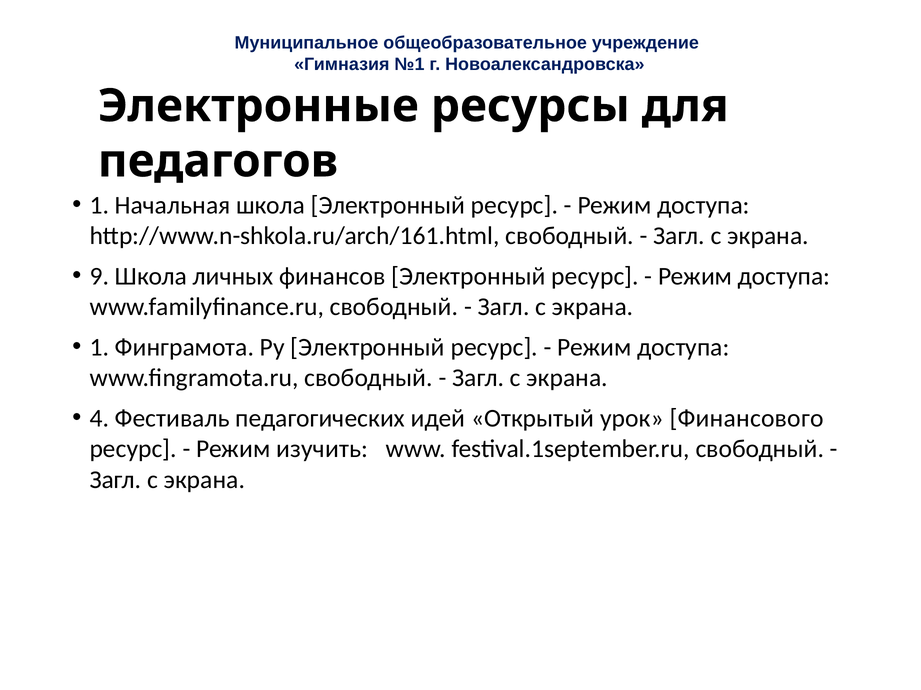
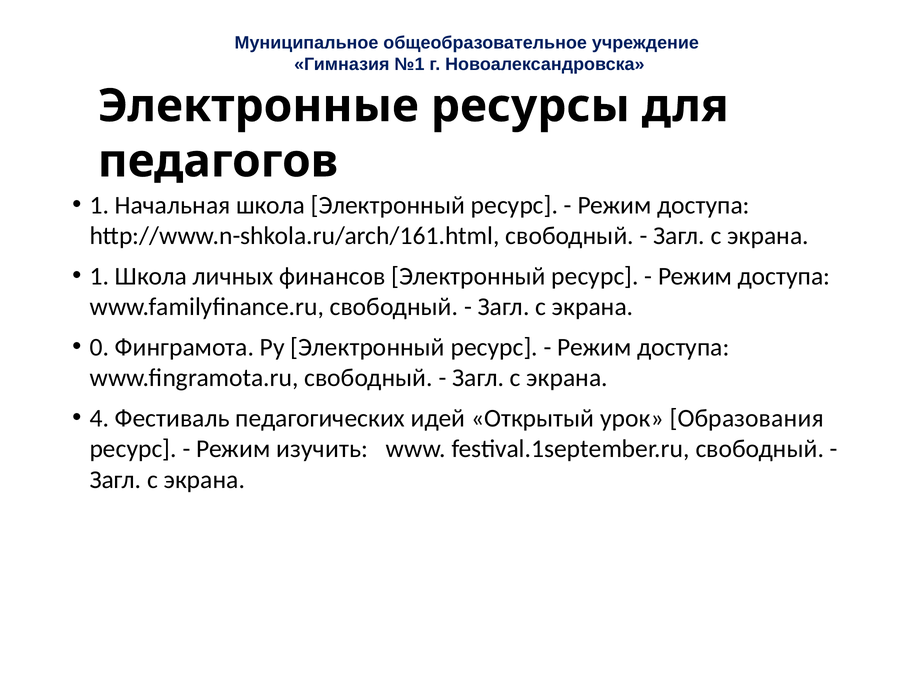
9: 9 -> 1 (99, 277)
1: 1 -> 0 (99, 348)
Финансового: Финансового -> Образования (747, 419)
